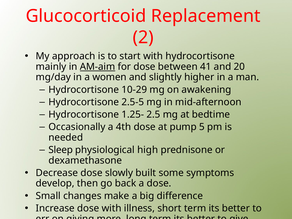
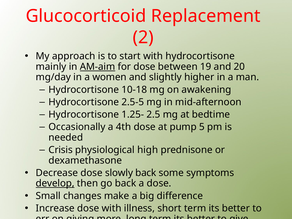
41: 41 -> 19 (206, 67)
10-29: 10-29 -> 10-18 (134, 90)
Sleep: Sleep -> Crisis (61, 150)
slowly built: built -> back (146, 173)
develop underline: none -> present (55, 183)
